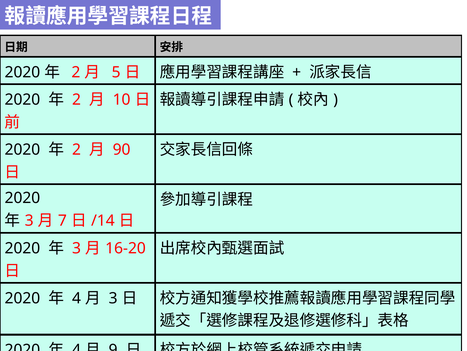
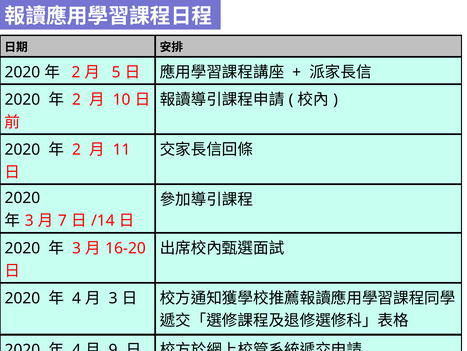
90: 90 -> 11 (122, 149)
